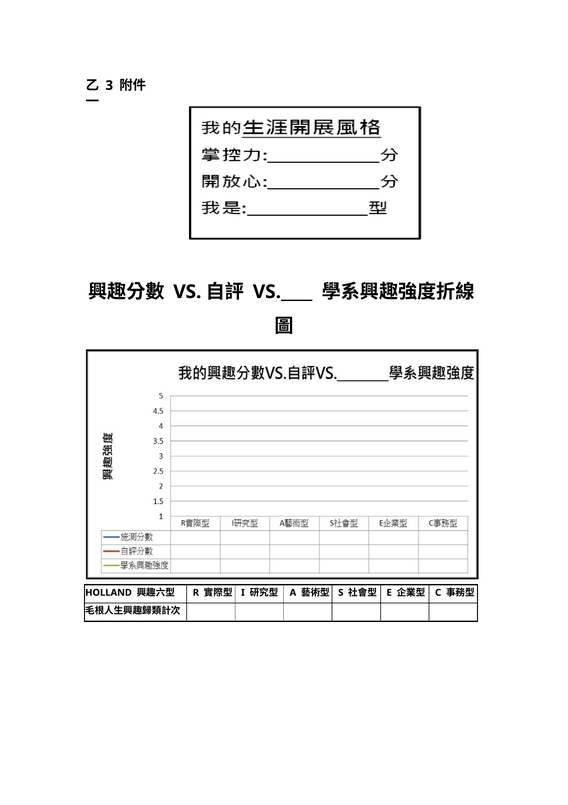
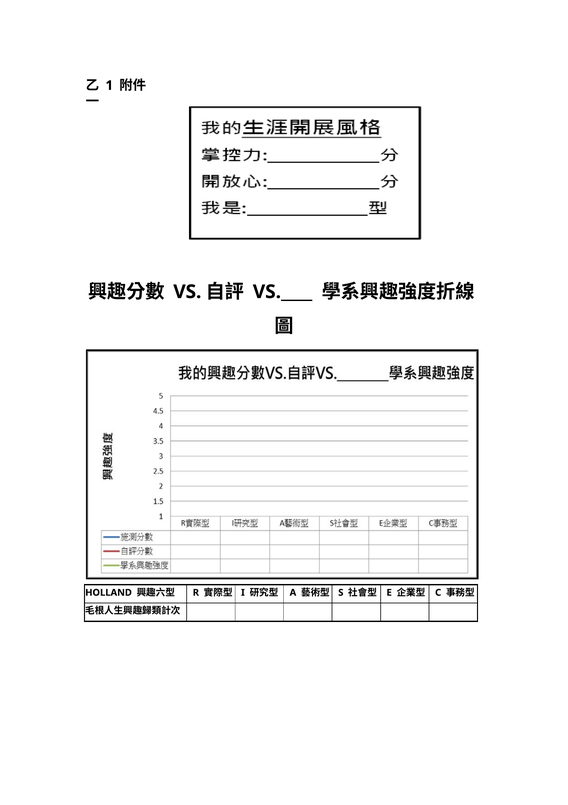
3: 3 -> 1 (109, 85)
